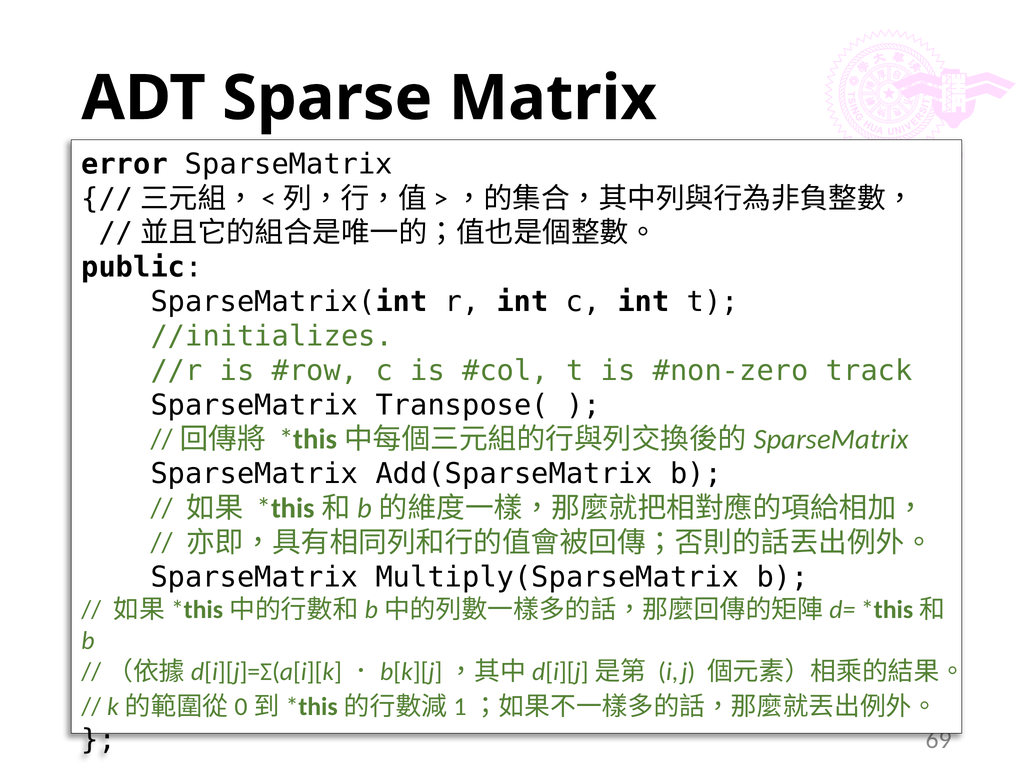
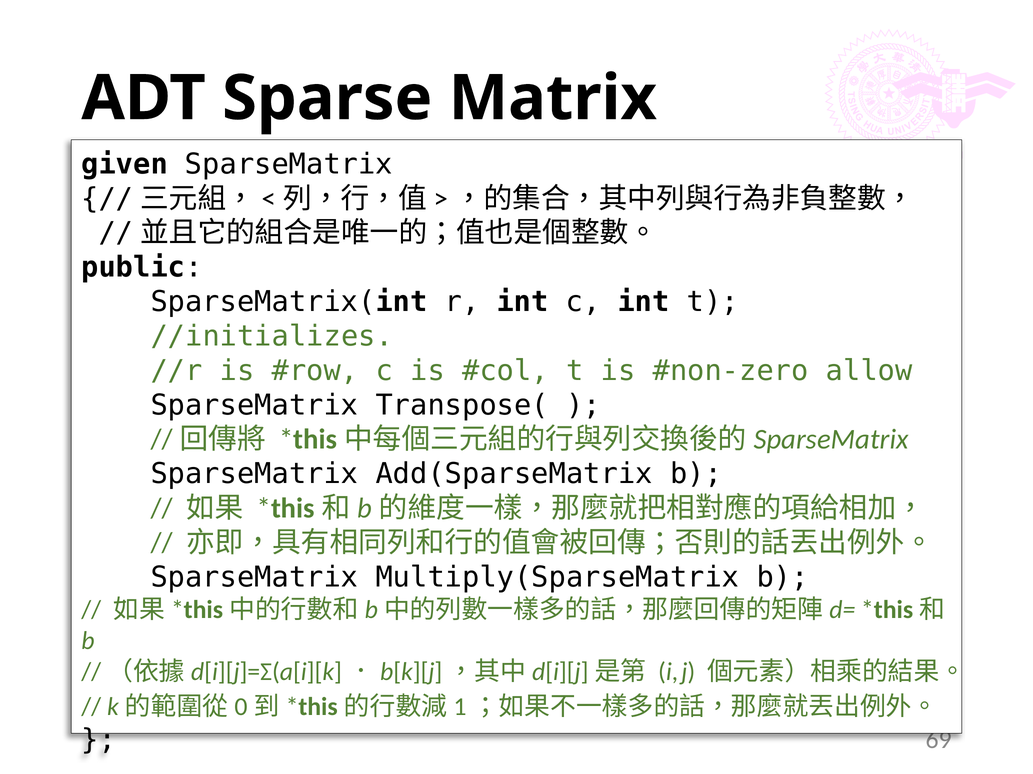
error: error -> given (125, 164)
track: track -> allow (869, 371)
